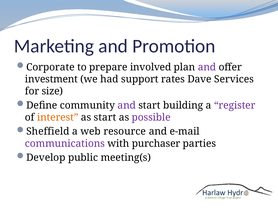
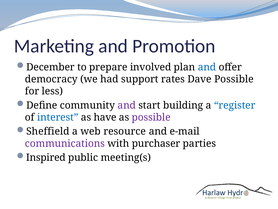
Corporate: Corporate -> December (50, 67)
and colour: purple -> blue (207, 67)
investment: investment -> democracy (51, 79)
Dave Services: Services -> Possible (234, 79)
size: size -> less (52, 91)
register colour: purple -> blue (235, 105)
interest colour: orange -> blue (58, 117)
as start: start -> have (105, 117)
Develop: Develop -> Inspired (46, 157)
